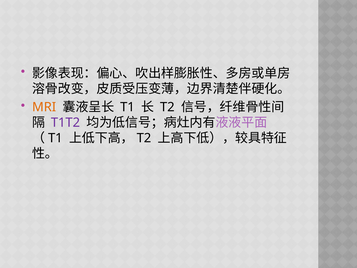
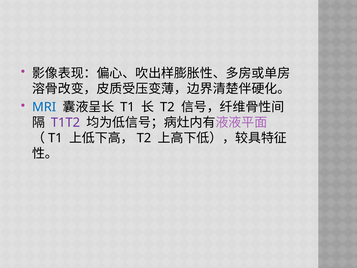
MRI colour: orange -> blue (44, 107)
